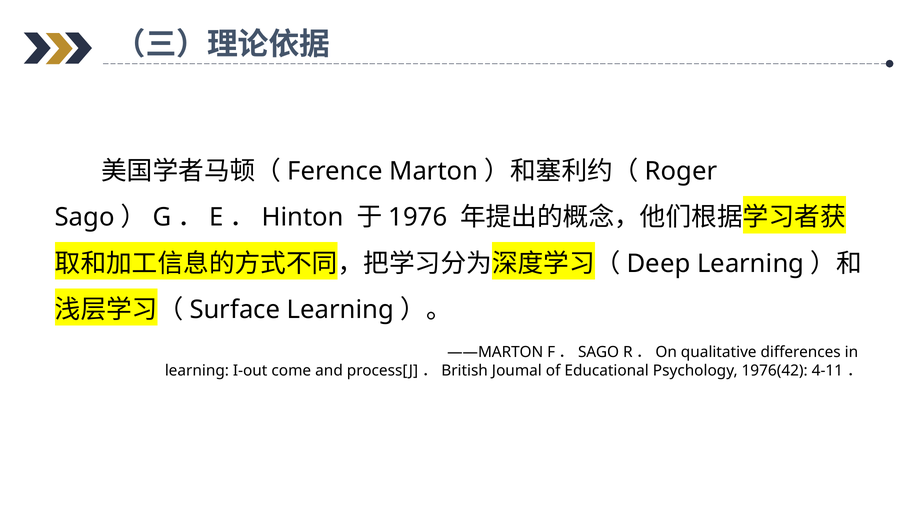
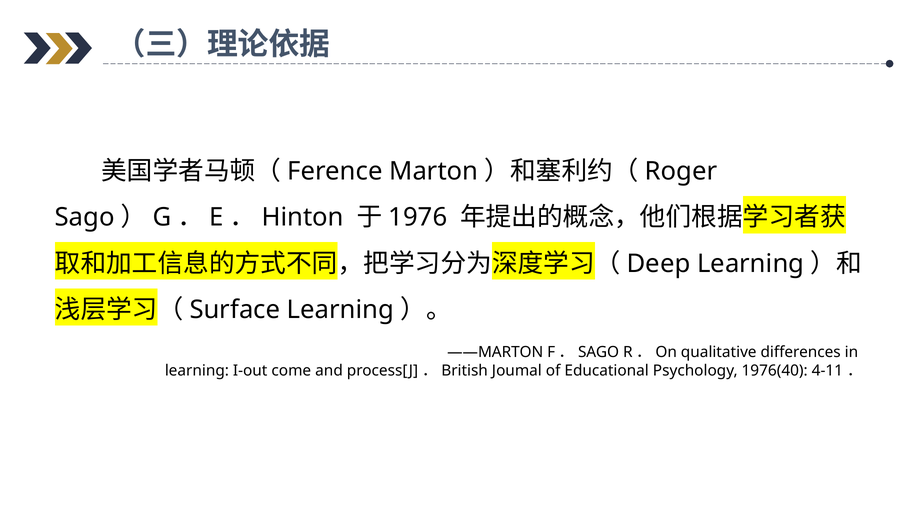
1976(42: 1976(42 -> 1976(40 (775, 370)
